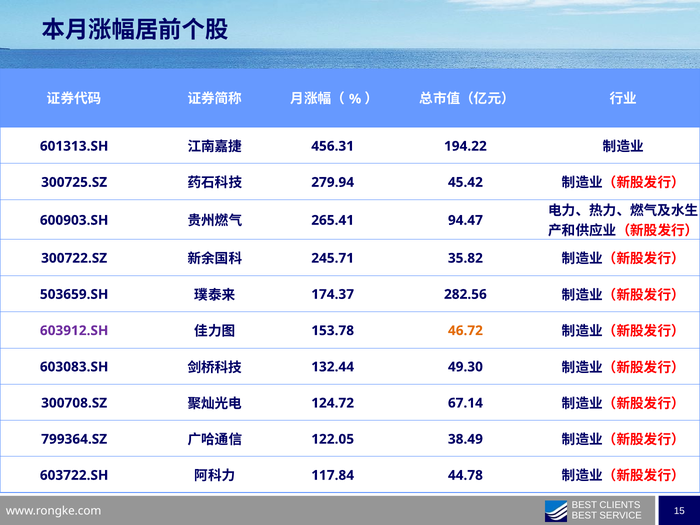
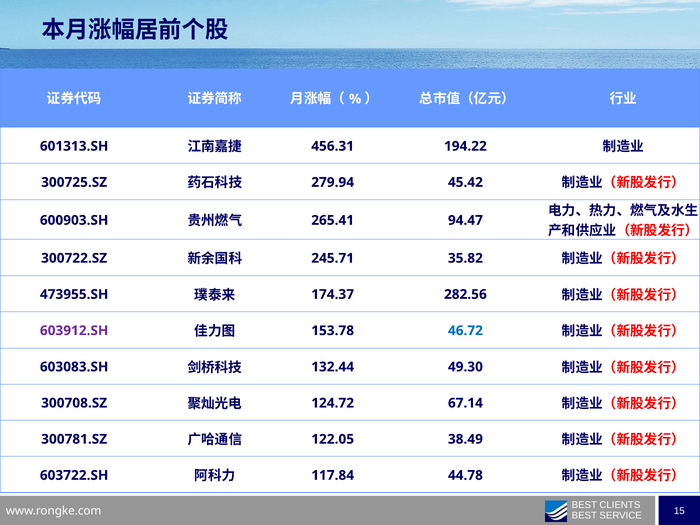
503659.SH: 503659.SH -> 473955.SH (74, 294)
46.72 colour: orange -> blue (465, 331)
799364.SZ: 799364.SZ -> 300781.SZ (74, 439)
